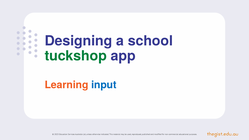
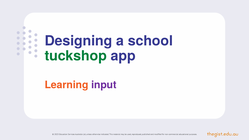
input colour: blue -> purple (104, 85)
